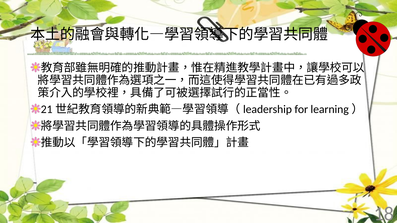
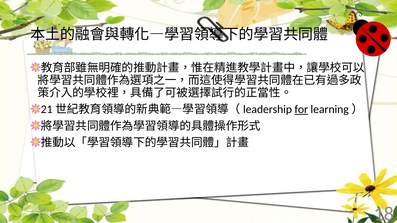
for underline: none -> present (301, 110)
